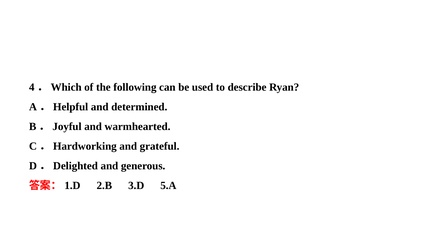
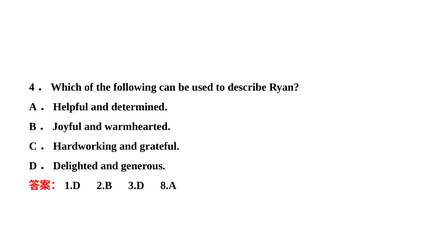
5.A: 5.A -> 8.A (168, 185)
